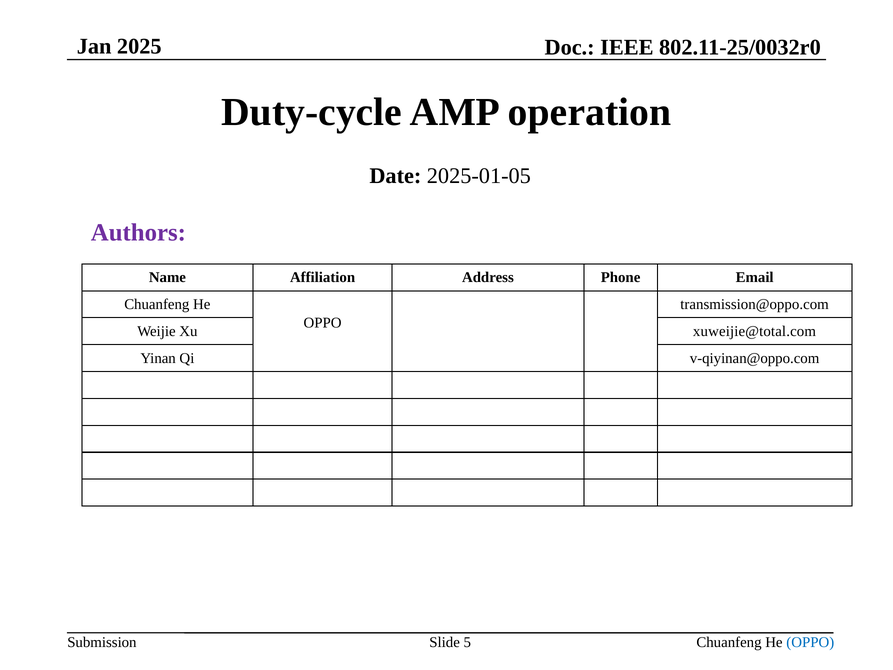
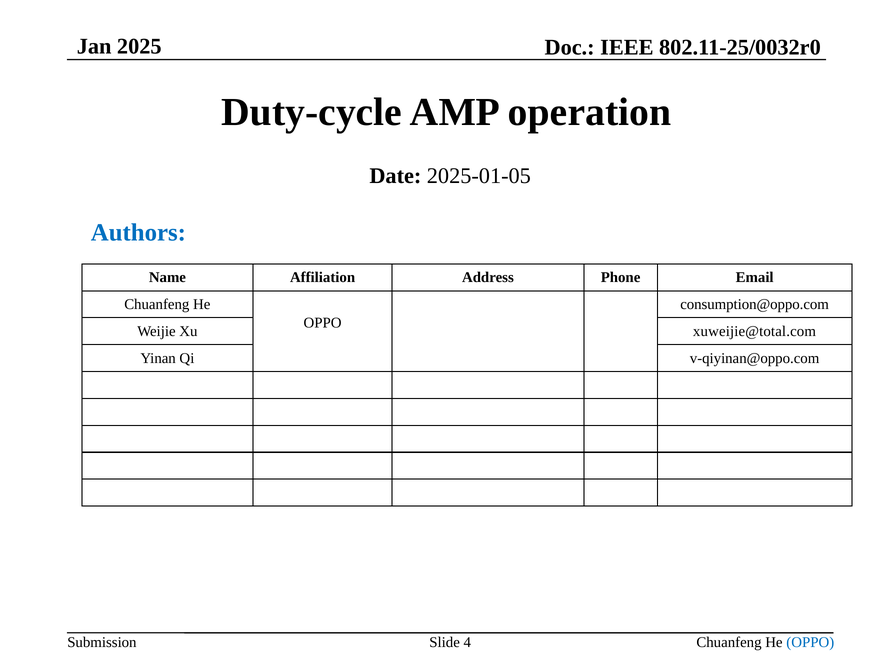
Authors colour: purple -> blue (138, 232)
transmission@oppo.com: transmission@oppo.com -> consumption@oppo.com (755, 304)
5: 5 -> 4 (467, 642)
